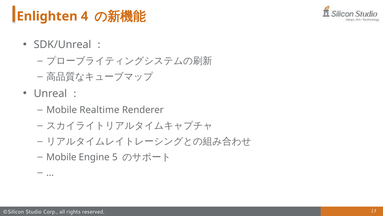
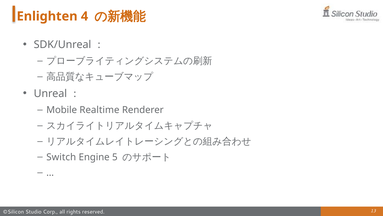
Mobile: Mobile -> Switch (61, 157)
